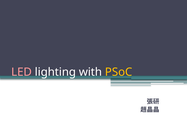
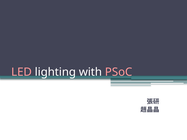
PSoC colour: yellow -> pink (119, 72)
